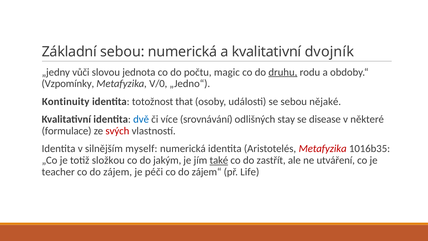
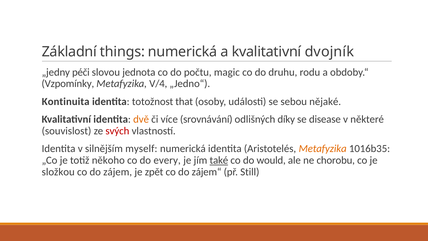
Základní sebou: sebou -> things (122, 52)
vůči: vůči -> péči (81, 72)
druhu underline: present -> none (283, 72)
V/0: V/0 -> V/4 (158, 84)
Kontinuity: Kontinuity -> Kontinuita (66, 101)
dvě colour: blue -> orange (141, 119)
stay: stay -> díky (286, 119)
formulace: formulace -> souvislost (67, 131)
Metafyzika colour: red -> orange (323, 149)
složkou: složkou -> někoho (108, 160)
jakým: jakým -> every (167, 160)
zastřít: zastřít -> would (271, 160)
utváření: utváření -> chorobu (336, 160)
teacher: teacher -> složkou (58, 172)
péči: péči -> zpět (154, 172)
Life: Life -> Still (250, 172)
